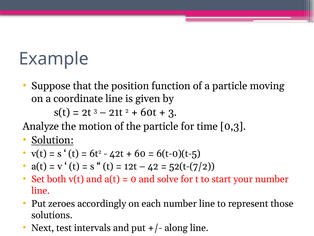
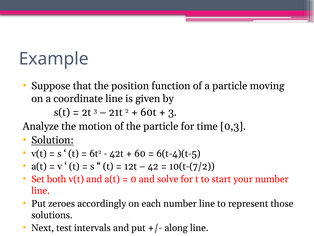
6(t-0)(t-5: 6(t-0)(t-5 -> 6(t-4)(t-5 (178, 153)
52(t-(7/2: 52(t-(7/2 -> 10(t-(7/2 (192, 166)
